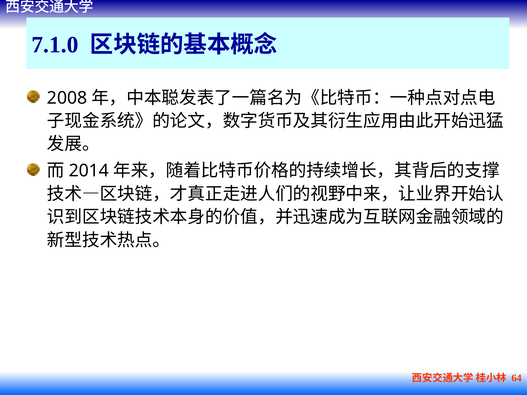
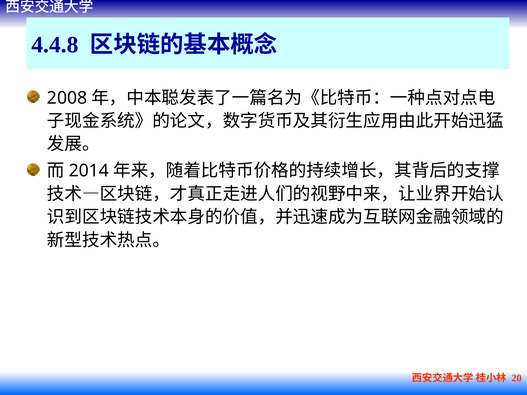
7.1.0: 7.1.0 -> 4.4.8 (55, 45)
64: 64 -> 20 (517, 378)
